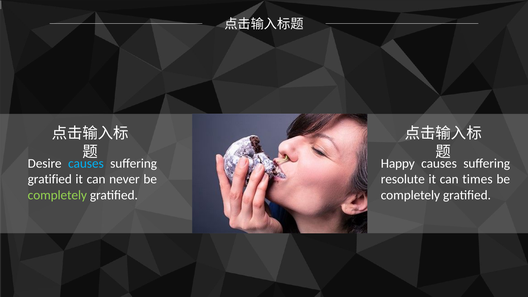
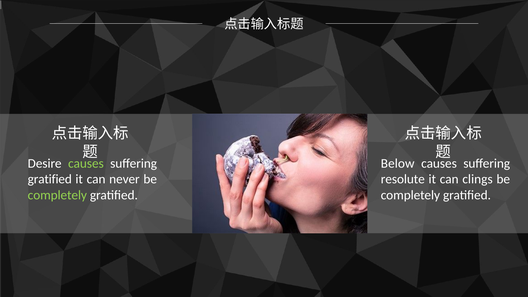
causes colour: light blue -> light green (86, 163)
Happy: Happy -> Below (398, 163)
times: times -> clings (478, 179)
